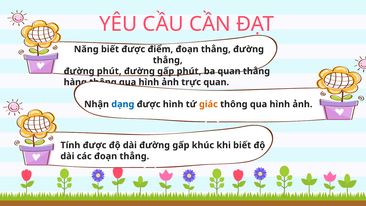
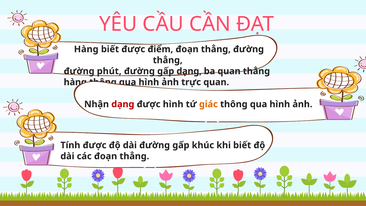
Năng: Năng -> Hàng (86, 49)
gấp phút: phút -> dạng (189, 71)
dạng colour: blue -> red (123, 104)
